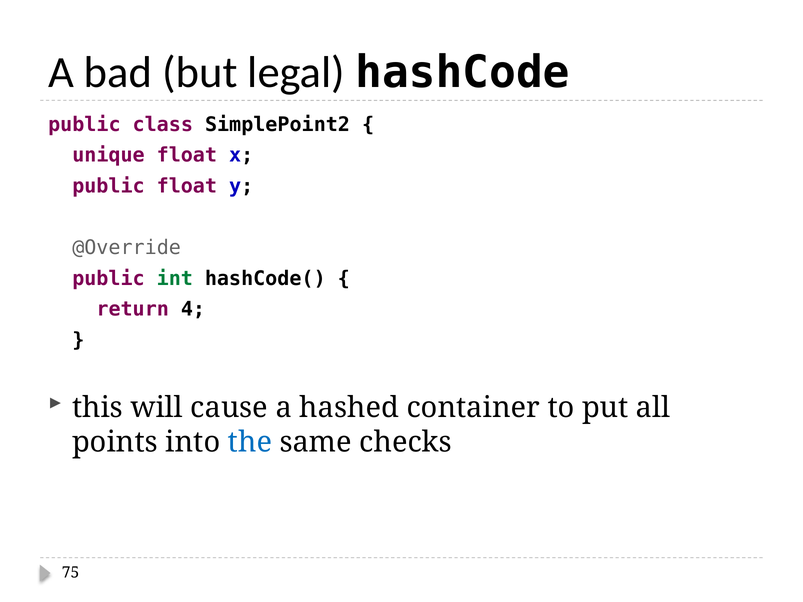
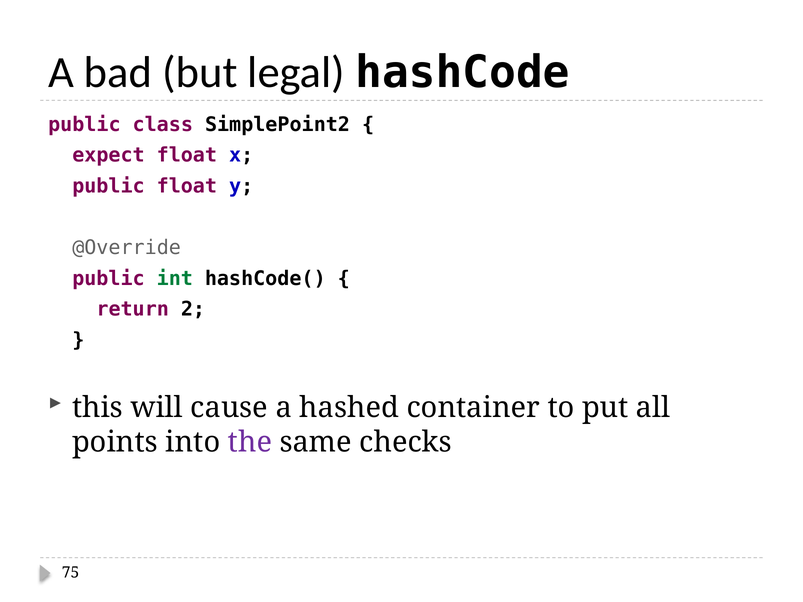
unique: unique -> expect (108, 155)
4: 4 -> 2 (193, 309)
the colour: blue -> purple (250, 443)
